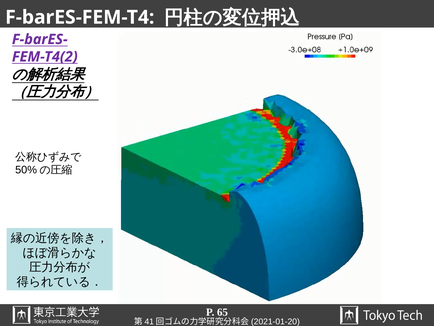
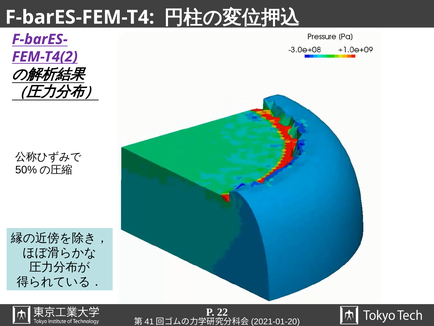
65: 65 -> 22 (222, 312)
